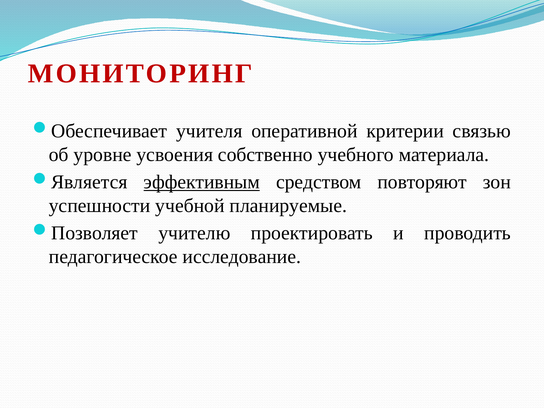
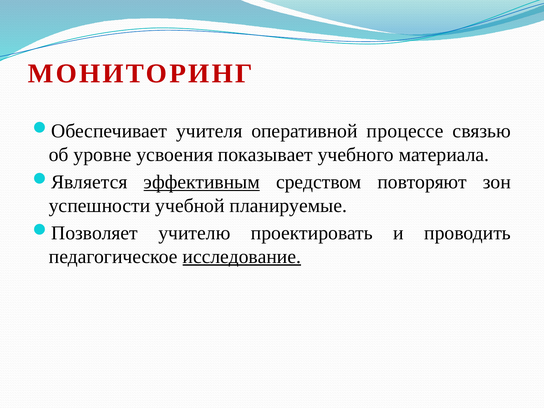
критерии: критерии -> процессе (405, 131)
собственно: собственно -> показывает (265, 155)
исследование underline: none -> present (242, 257)
